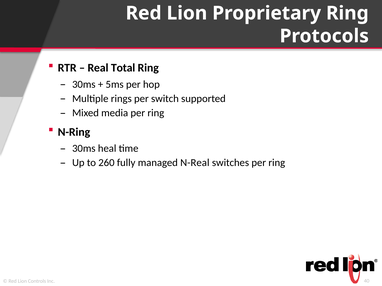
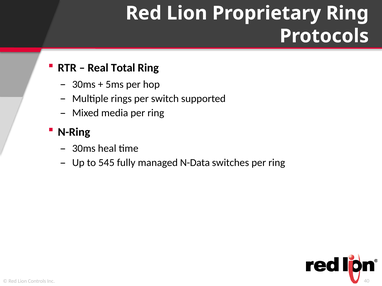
260: 260 -> 545 (106, 163)
N-Real: N-Real -> N-Data (195, 163)
